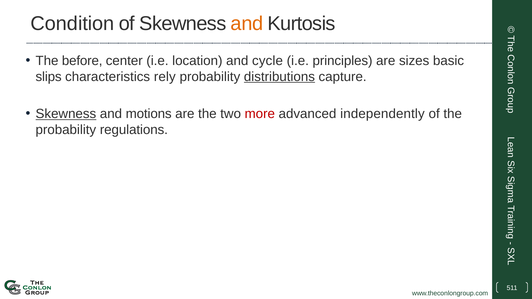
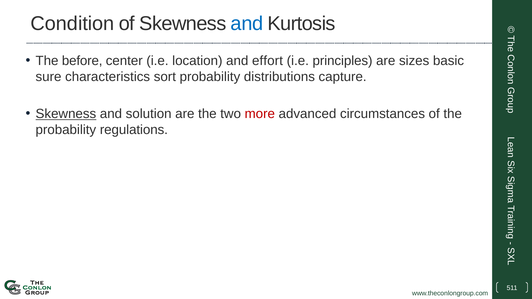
and colour: orange -> blue (247, 24)
cycle: cycle -> effort (267, 61)
slips: slips -> sure (49, 77)
rely: rely -> sort (165, 77)
distributions underline: present -> none (279, 77)
motions: motions -> solution (149, 114)
independently: independently -> circumstances (383, 114)
